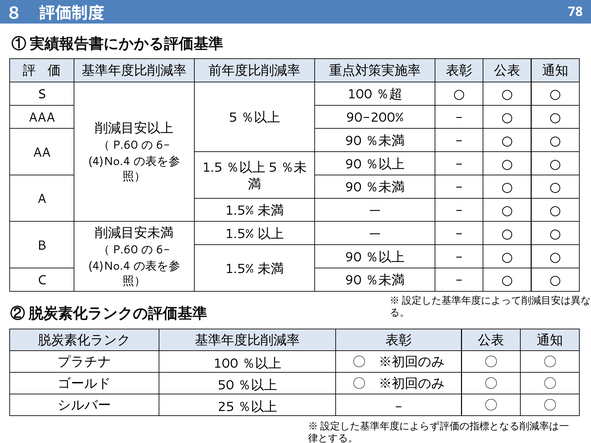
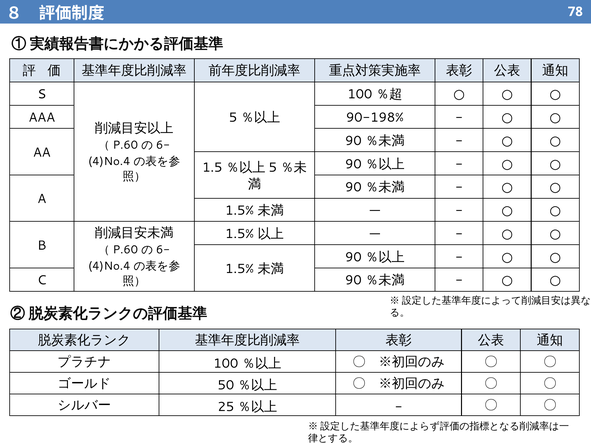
90-200%: 90-200% -> 90-198% (375, 118)
